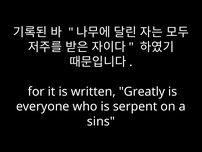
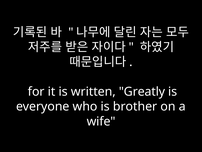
serpent: serpent -> brother (135, 106)
sins: sins -> wife (101, 121)
